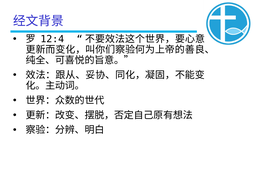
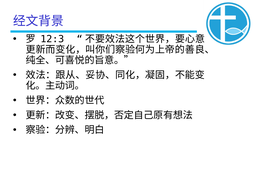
12:4: 12:4 -> 12:3 (52, 39)
